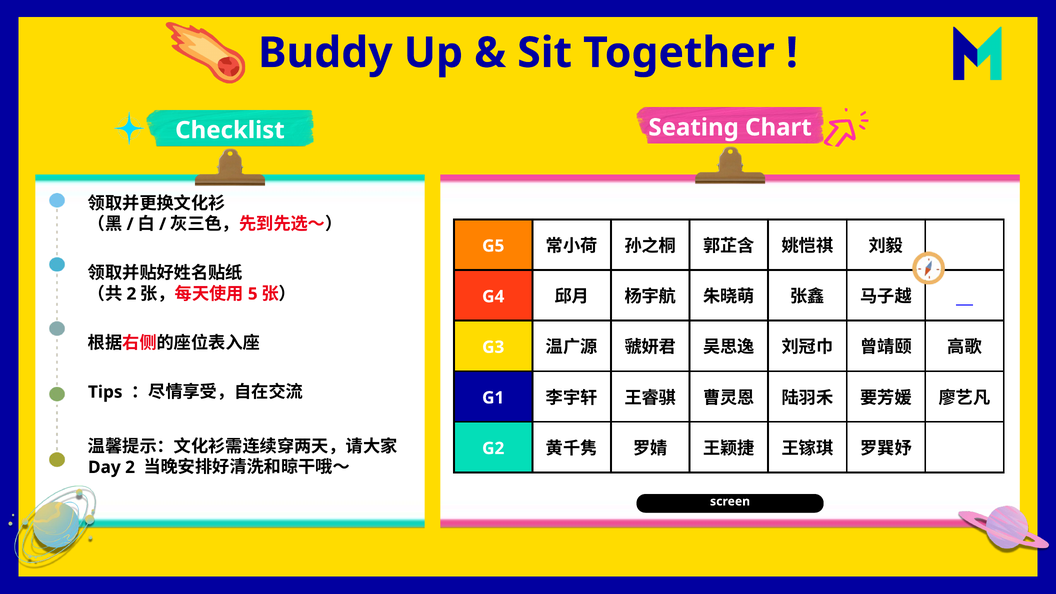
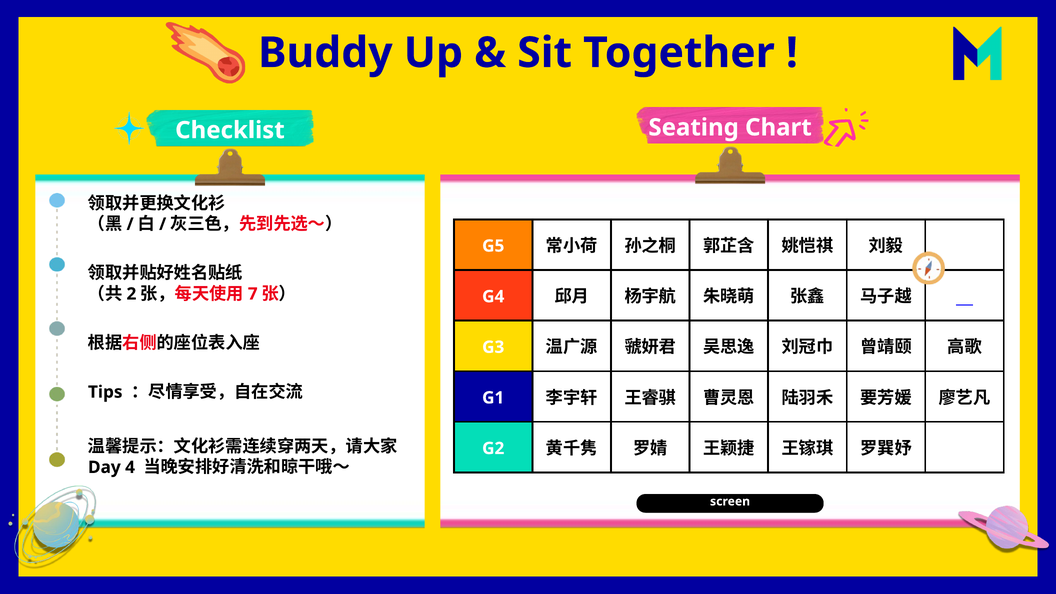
5: 5 -> 7 (253, 294)
2: 2 -> 4 (130, 467)
